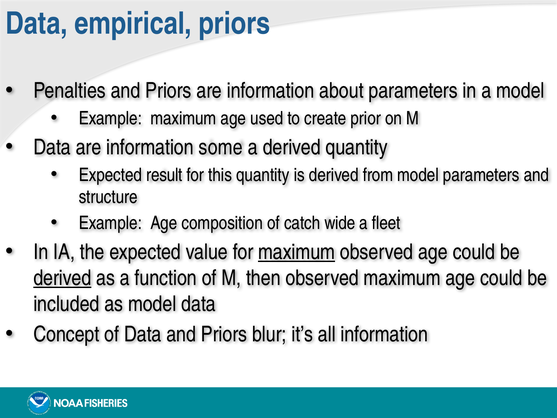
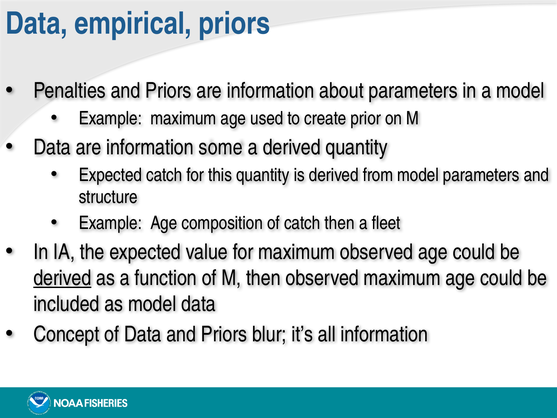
Expected result: result -> catch (164, 175)
catch wide: wide -> then (340, 223)
maximum underline: present -> none (297, 252)
